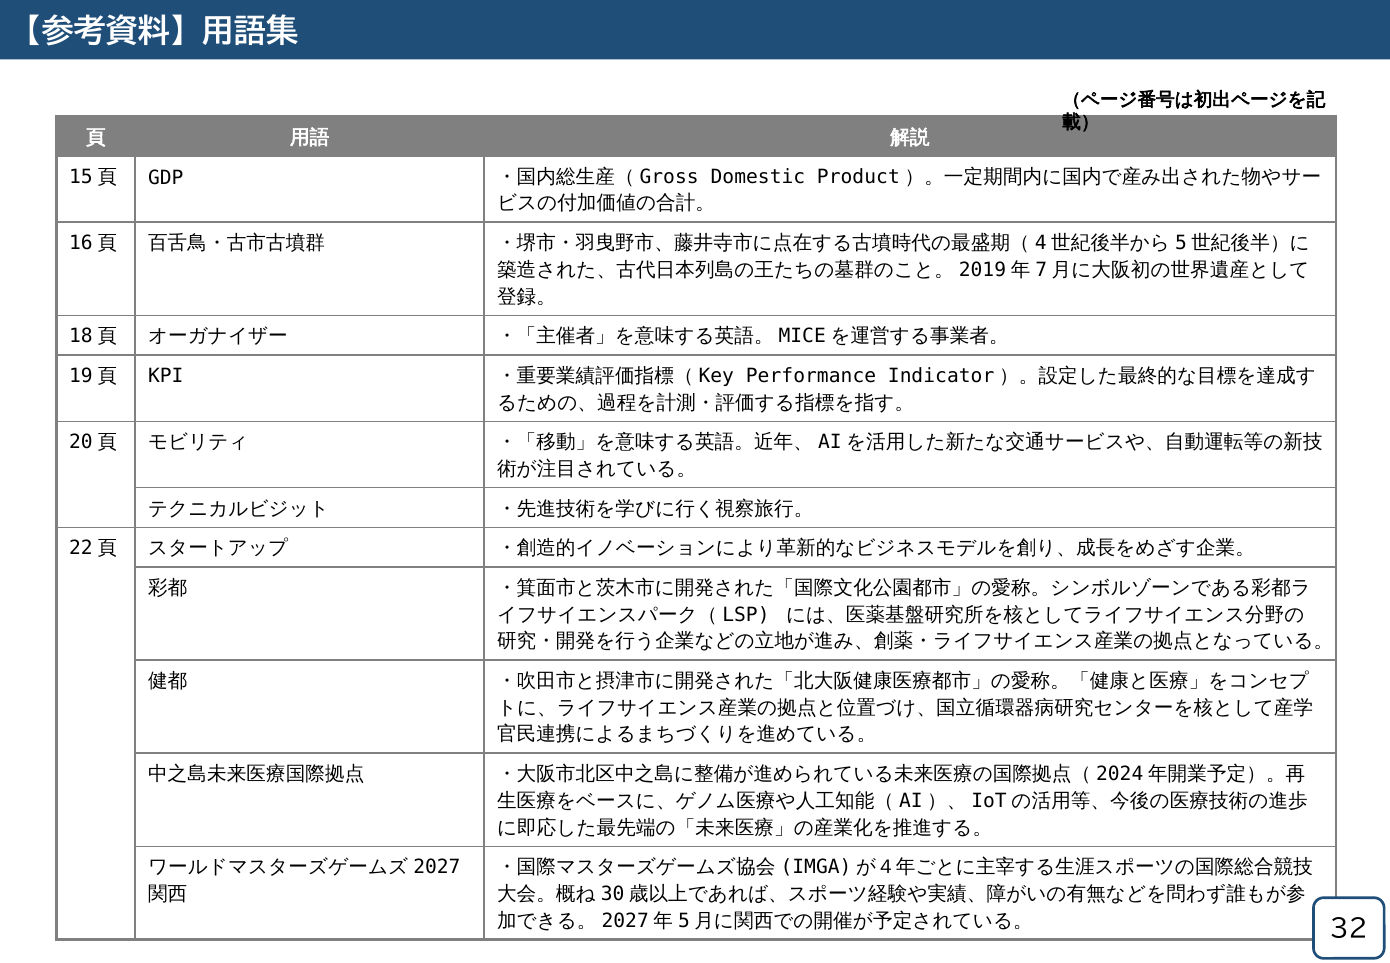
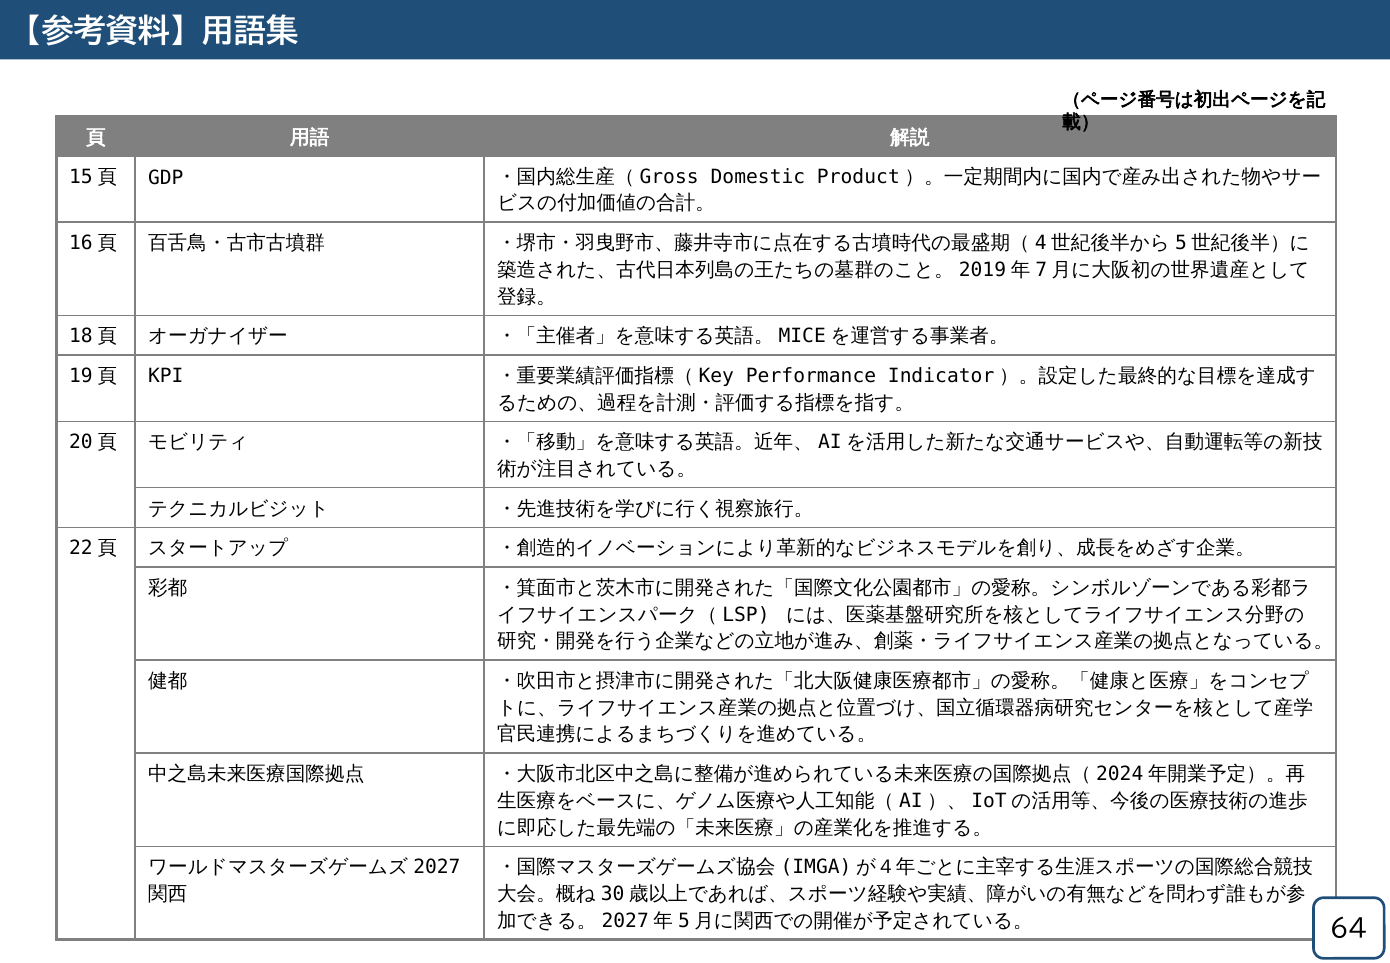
32: 32 -> 64 (1349, 929)
